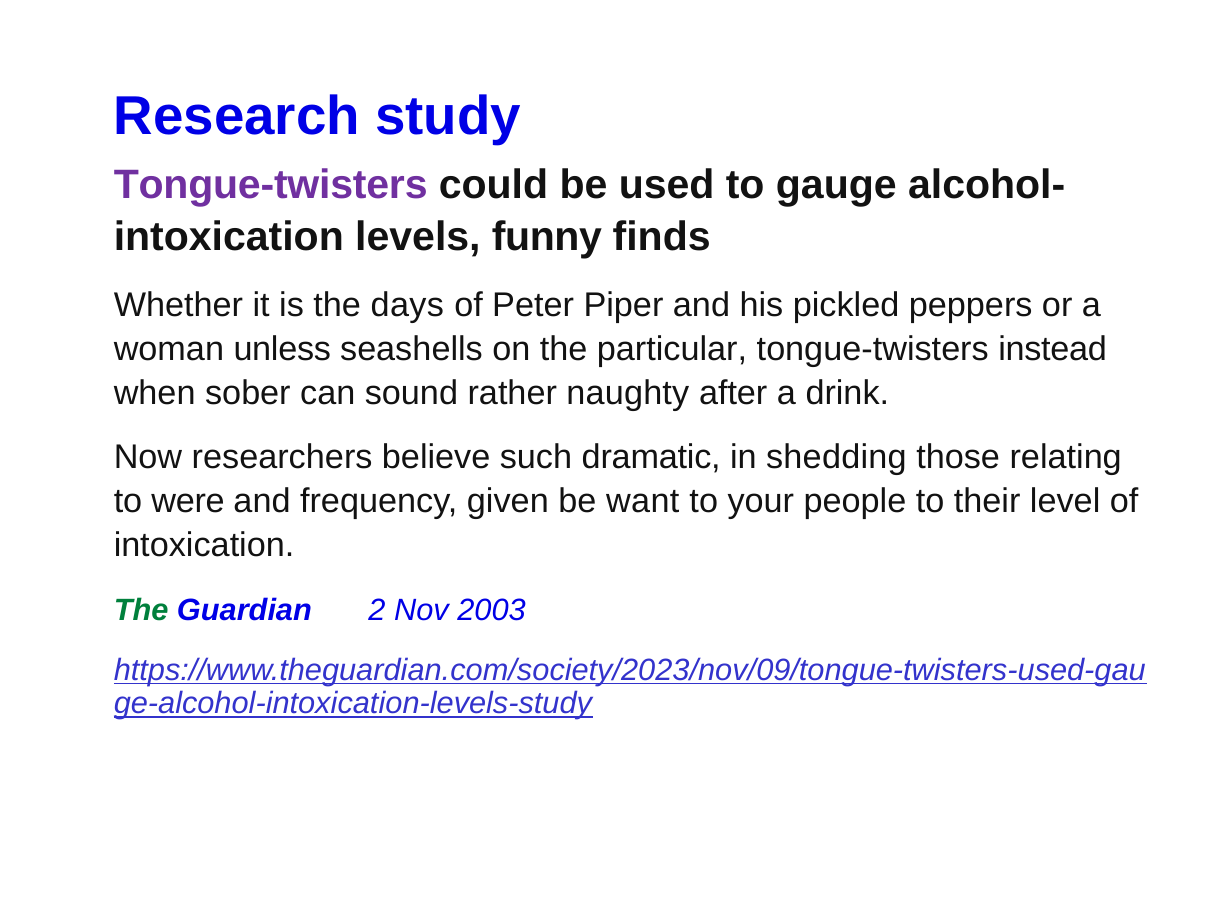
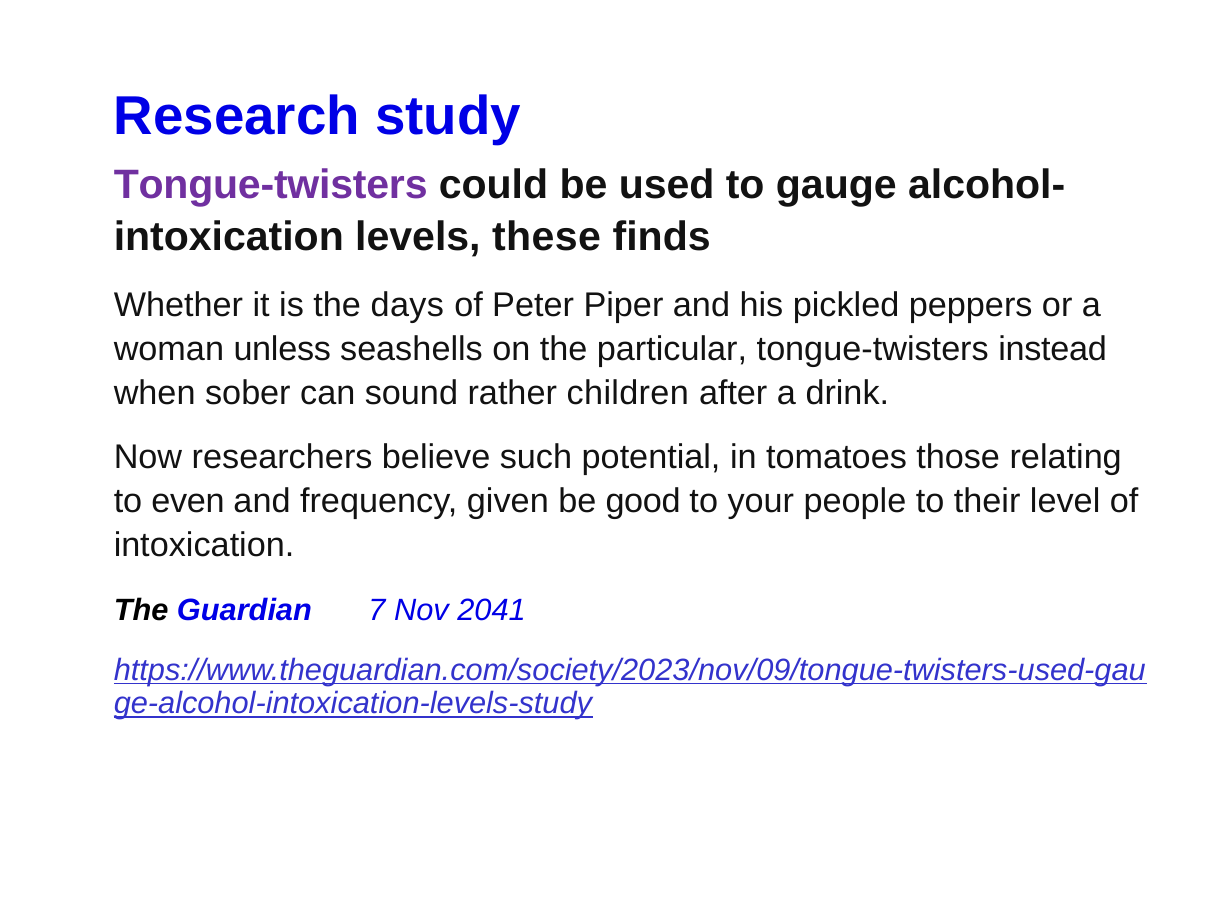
funny: funny -> these (546, 237)
naughty: naughty -> children (628, 393)
dramatic: dramatic -> potential (651, 458)
shedding: shedding -> tomatoes (837, 458)
were: were -> even (188, 502)
want: want -> good (643, 502)
The colour: green -> black (141, 611)
2: 2 -> 7 (377, 611)
2003: 2003 -> 2041 (492, 611)
